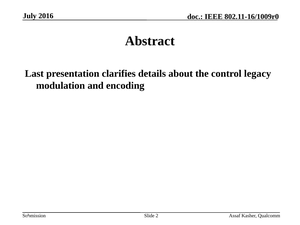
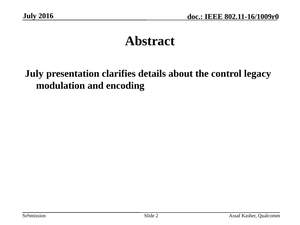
Last: Last -> July (34, 73)
